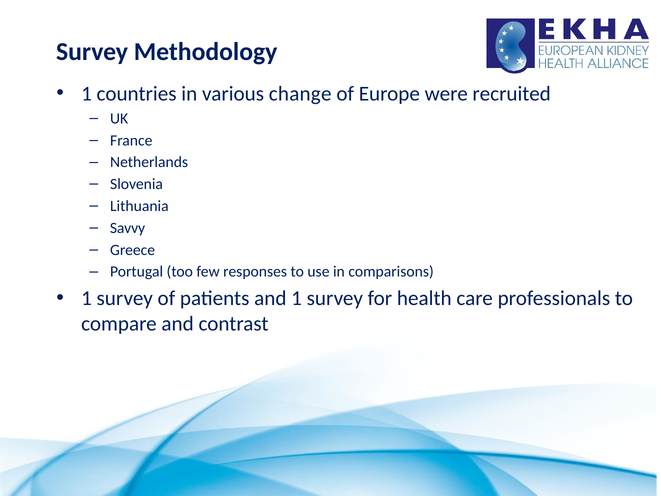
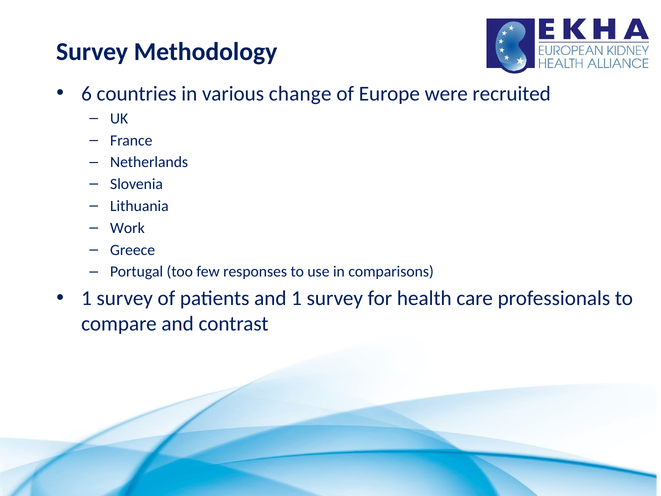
1: 1 -> 6 (87, 94)
Savvy: Savvy -> Work (127, 228)
